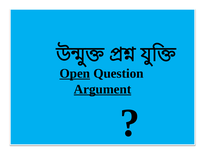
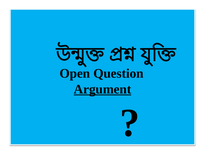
Open underline: present -> none (75, 73)
